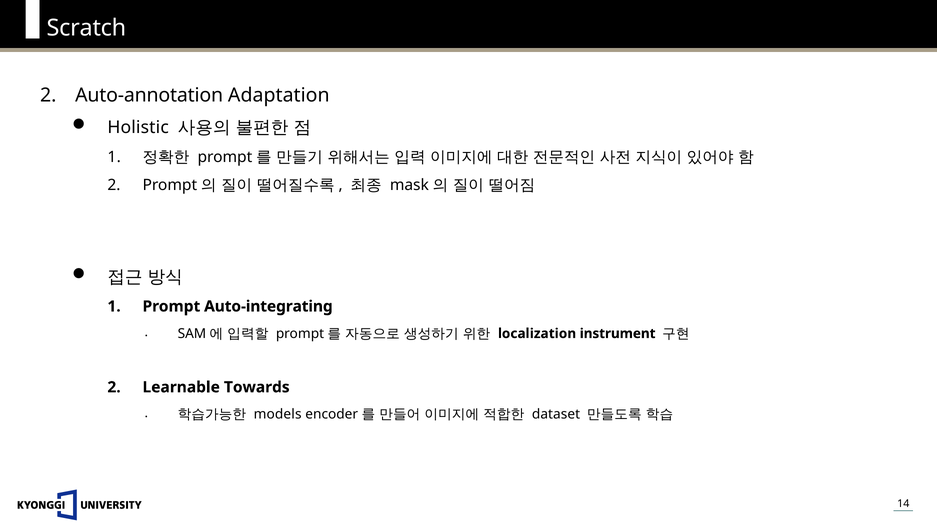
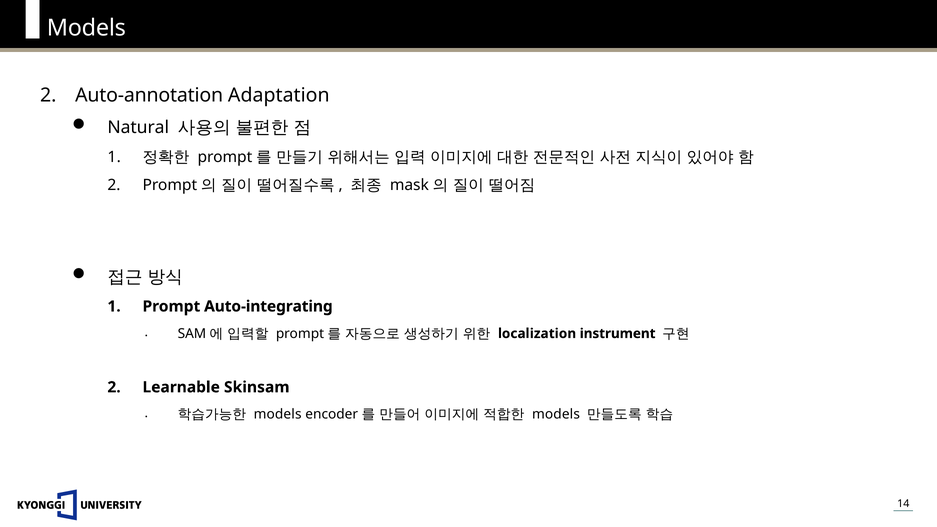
Scratch: Scratch -> Models (86, 28)
Holistic: Holistic -> Natural (138, 127)
Towards: Towards -> Skinsam (257, 387)
dataset: dataset -> models (556, 414)
